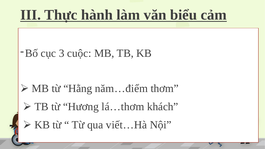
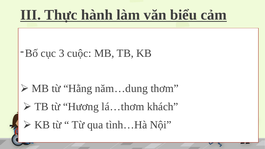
năm…điểm: năm…điểm -> năm…dung (121, 89)
viết…Hà: viết…Hà -> tình…Hà (127, 125)
